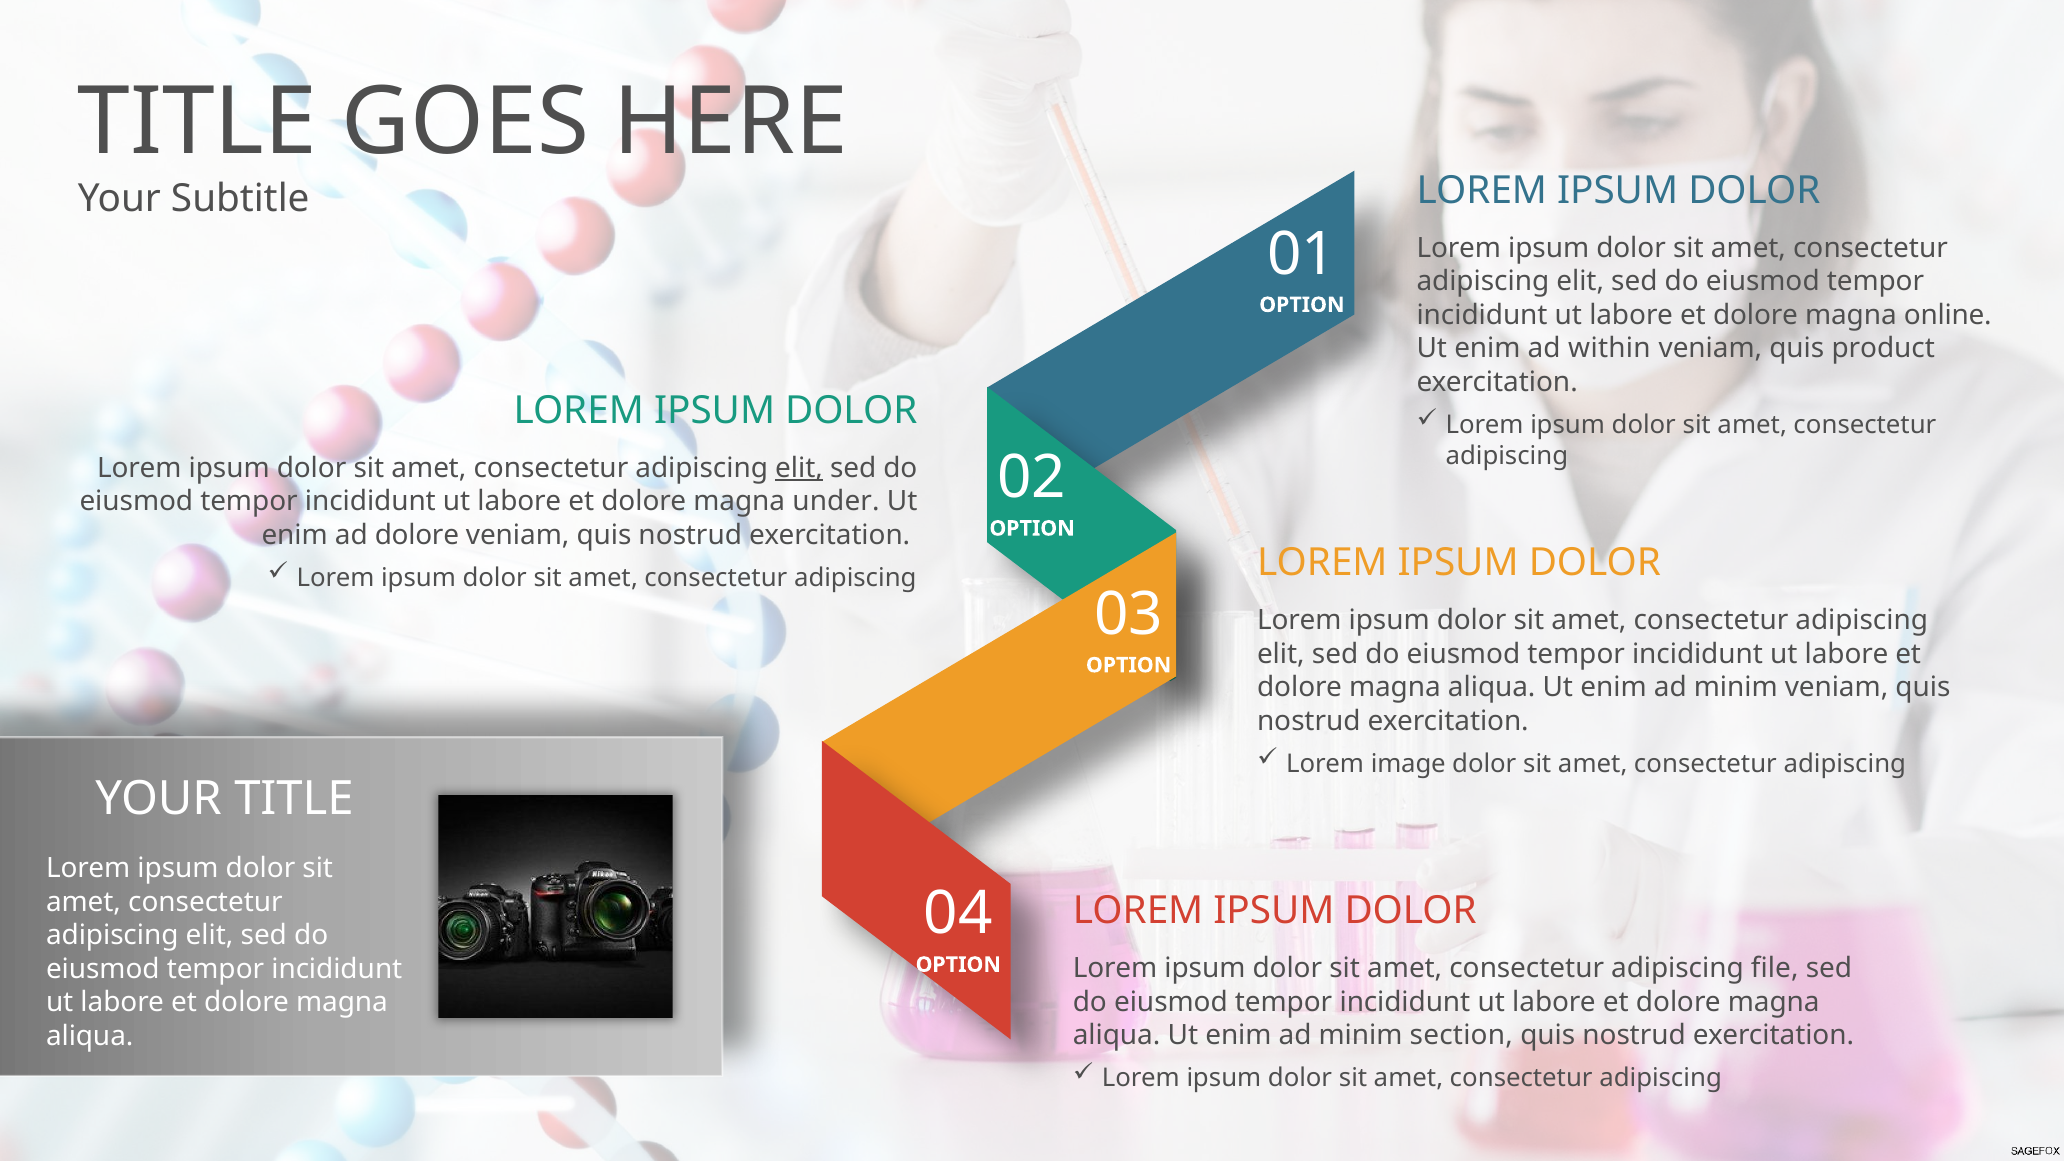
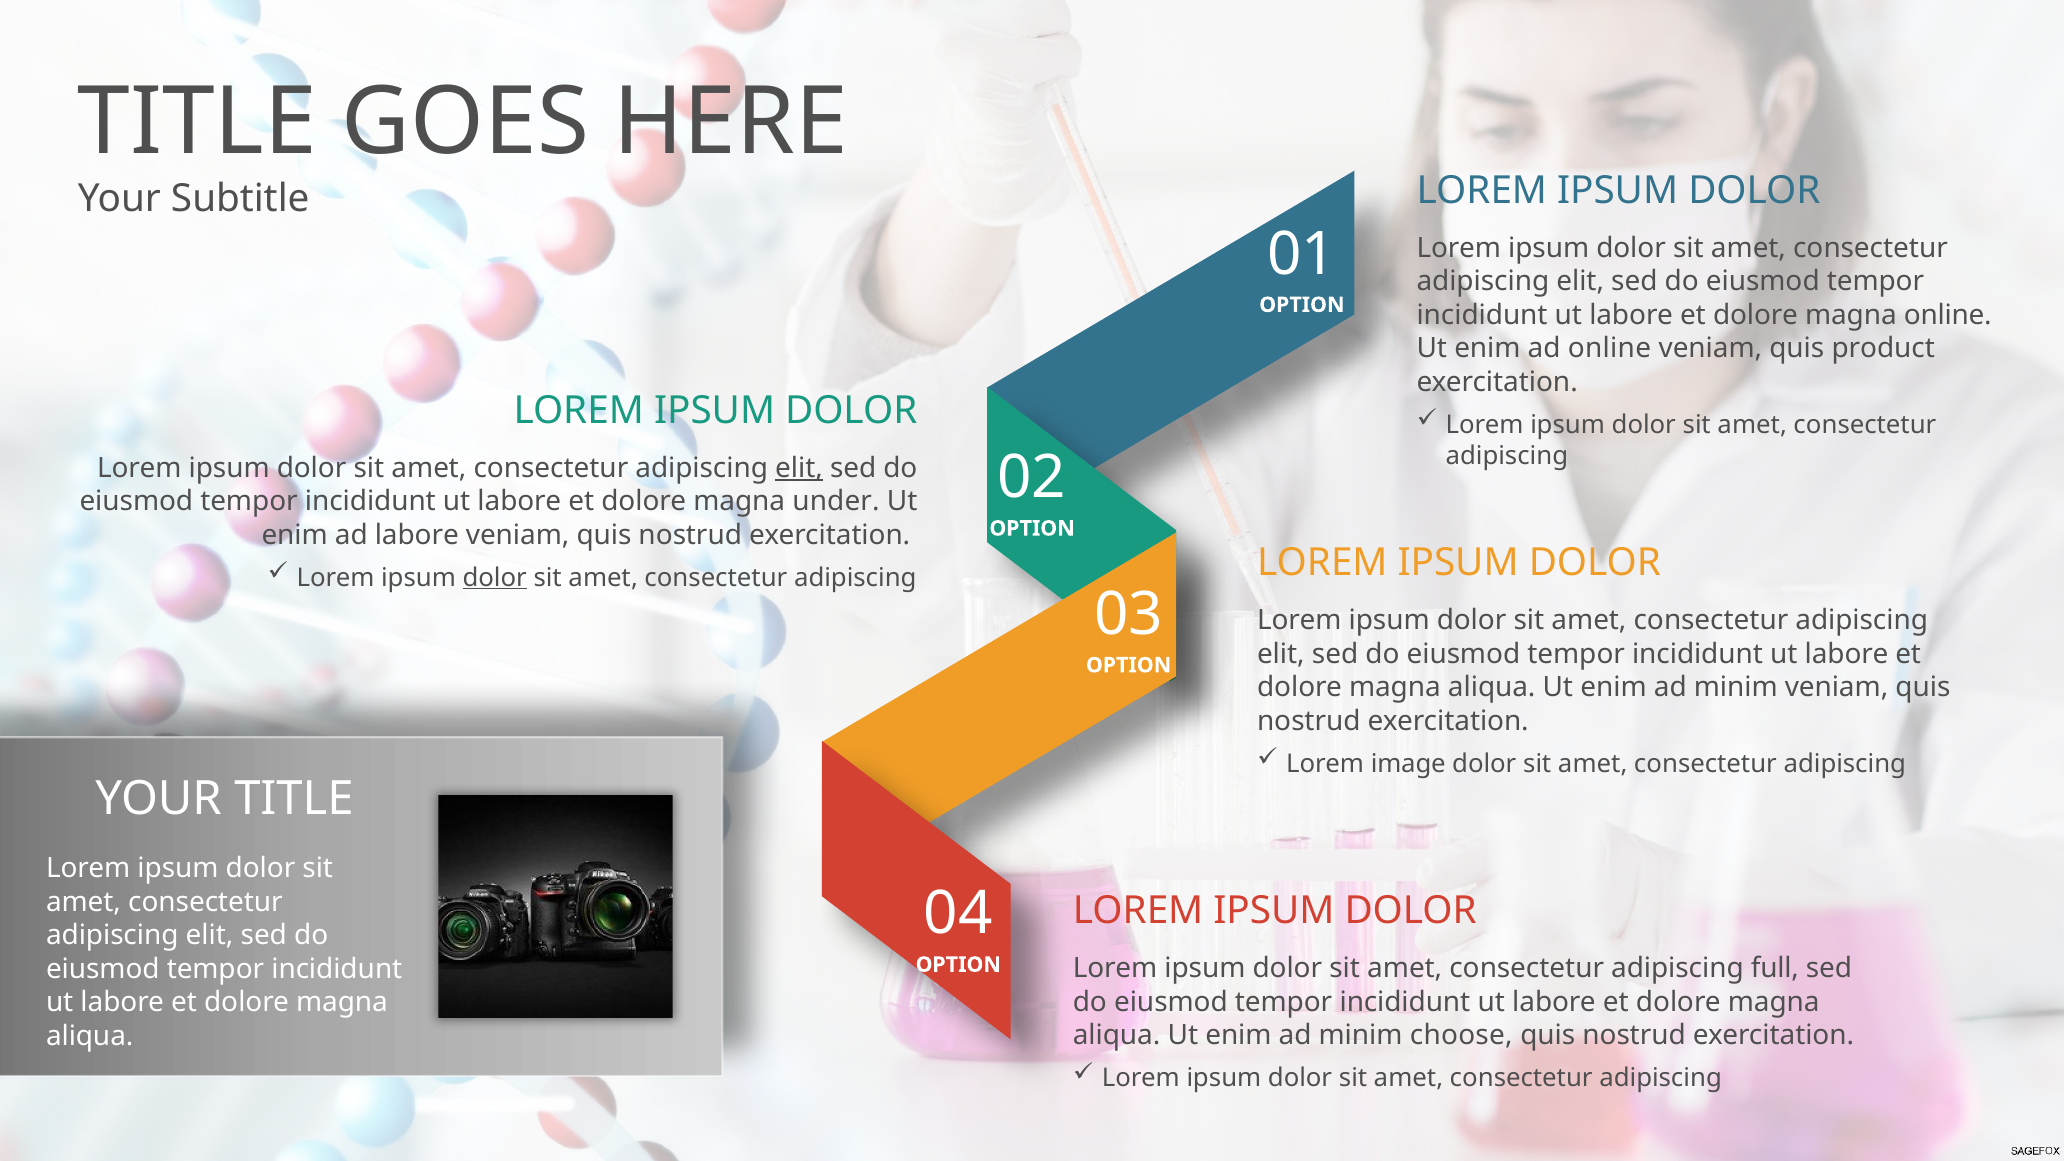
ad within: within -> online (1609, 349)
ad dolore: dolore -> labore (417, 535)
dolor underline: none -> present (495, 578)
file: file -> full (1775, 968)
section: section -> choose (1461, 1035)
